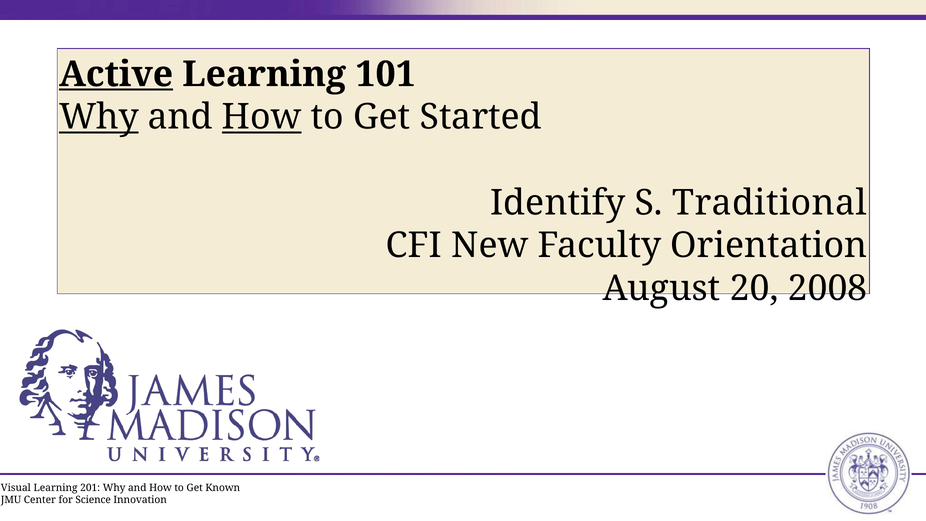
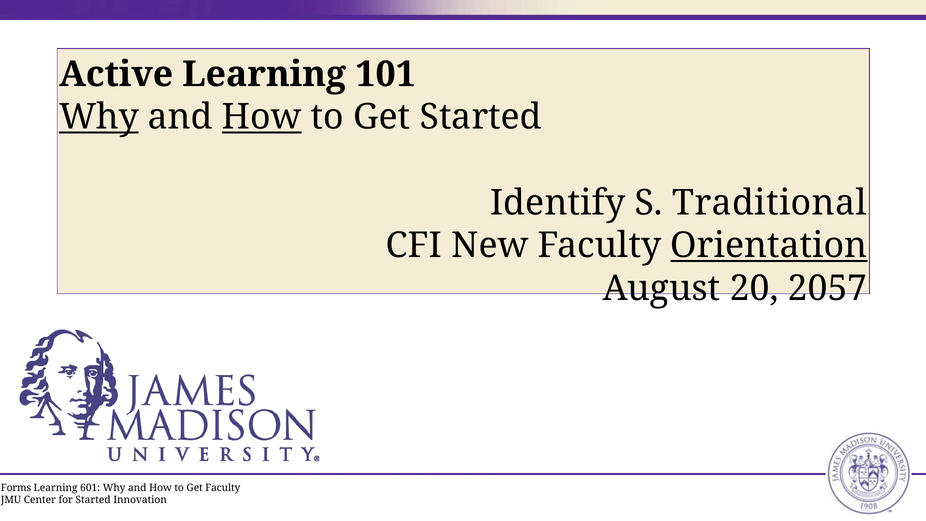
Active underline: present -> none (116, 74)
Orientation underline: none -> present (769, 245)
2008: 2008 -> 2057 (828, 288)
Visual: Visual -> Forms (16, 488)
201: 201 -> 601 (90, 488)
Get Known: Known -> Faculty (223, 488)
Science: Science -> Started (93, 500)
